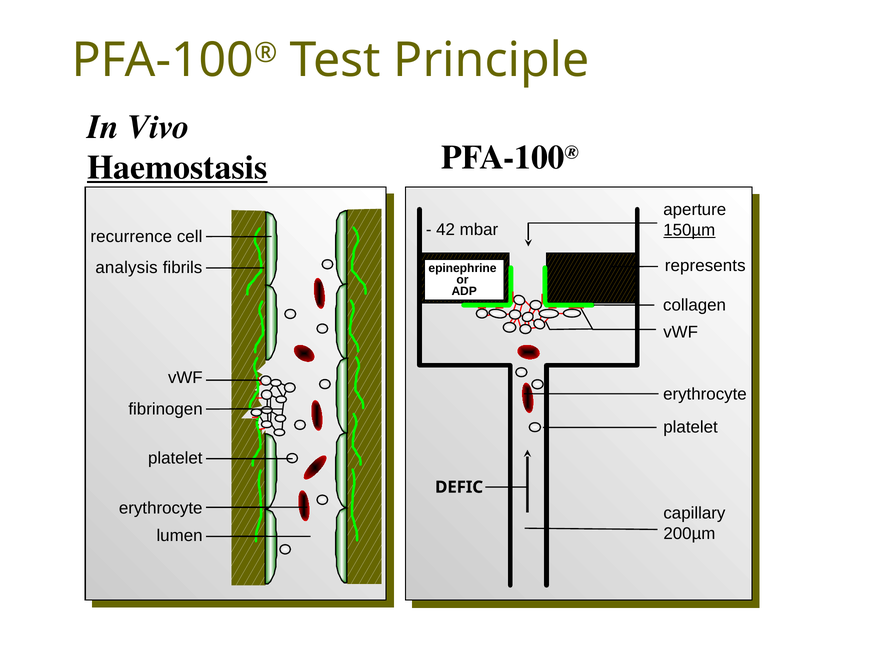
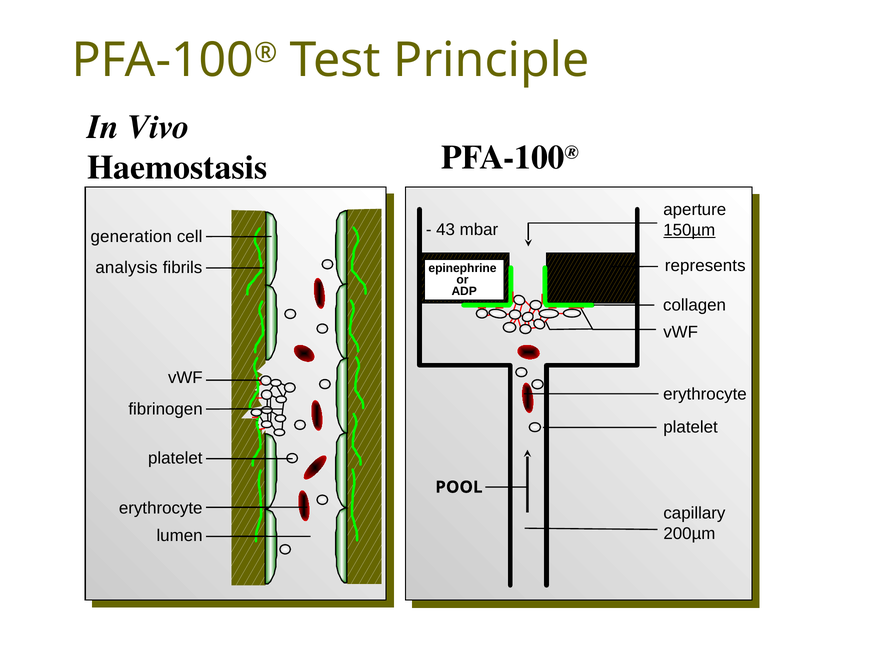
Haemostasis underline: present -> none (177, 167)
42: 42 -> 43 (446, 230)
recurrence: recurrence -> generation (131, 236)
DEFIC: DEFIC -> POOL (459, 487)
